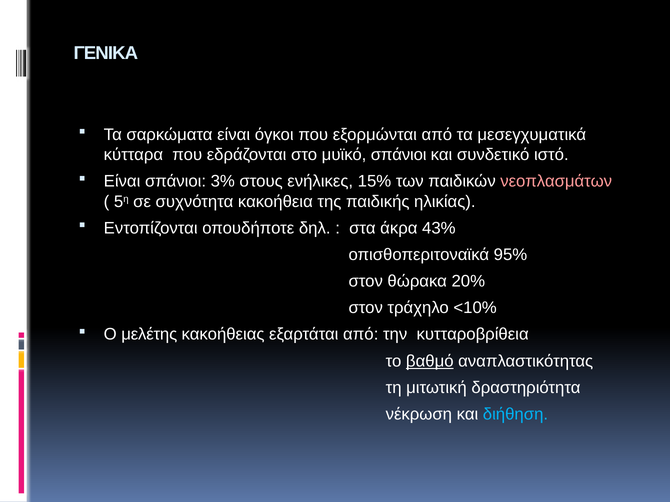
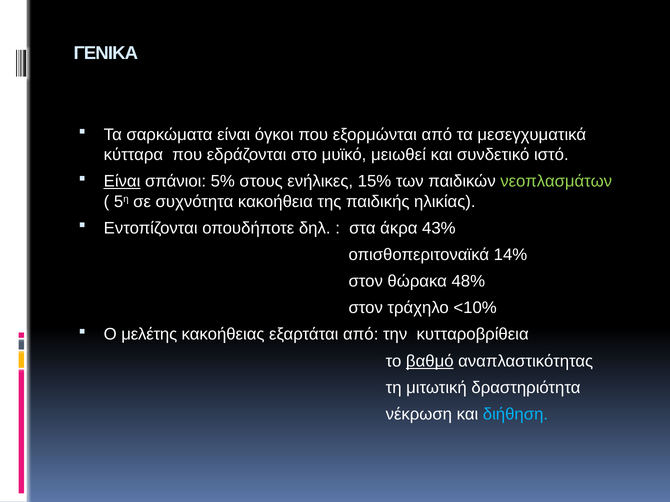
μυϊκό σπάνιοι: σπάνιοι -> μειωθεί (399, 155)
Είναι underline: none -> present (122, 182)
3%: 3% -> 5% (223, 182)
νεοπλασμάτων colour: pink -> light green (556, 182)
95%: 95% -> 14% (510, 255)
20%: 20% -> 48% (468, 282)
